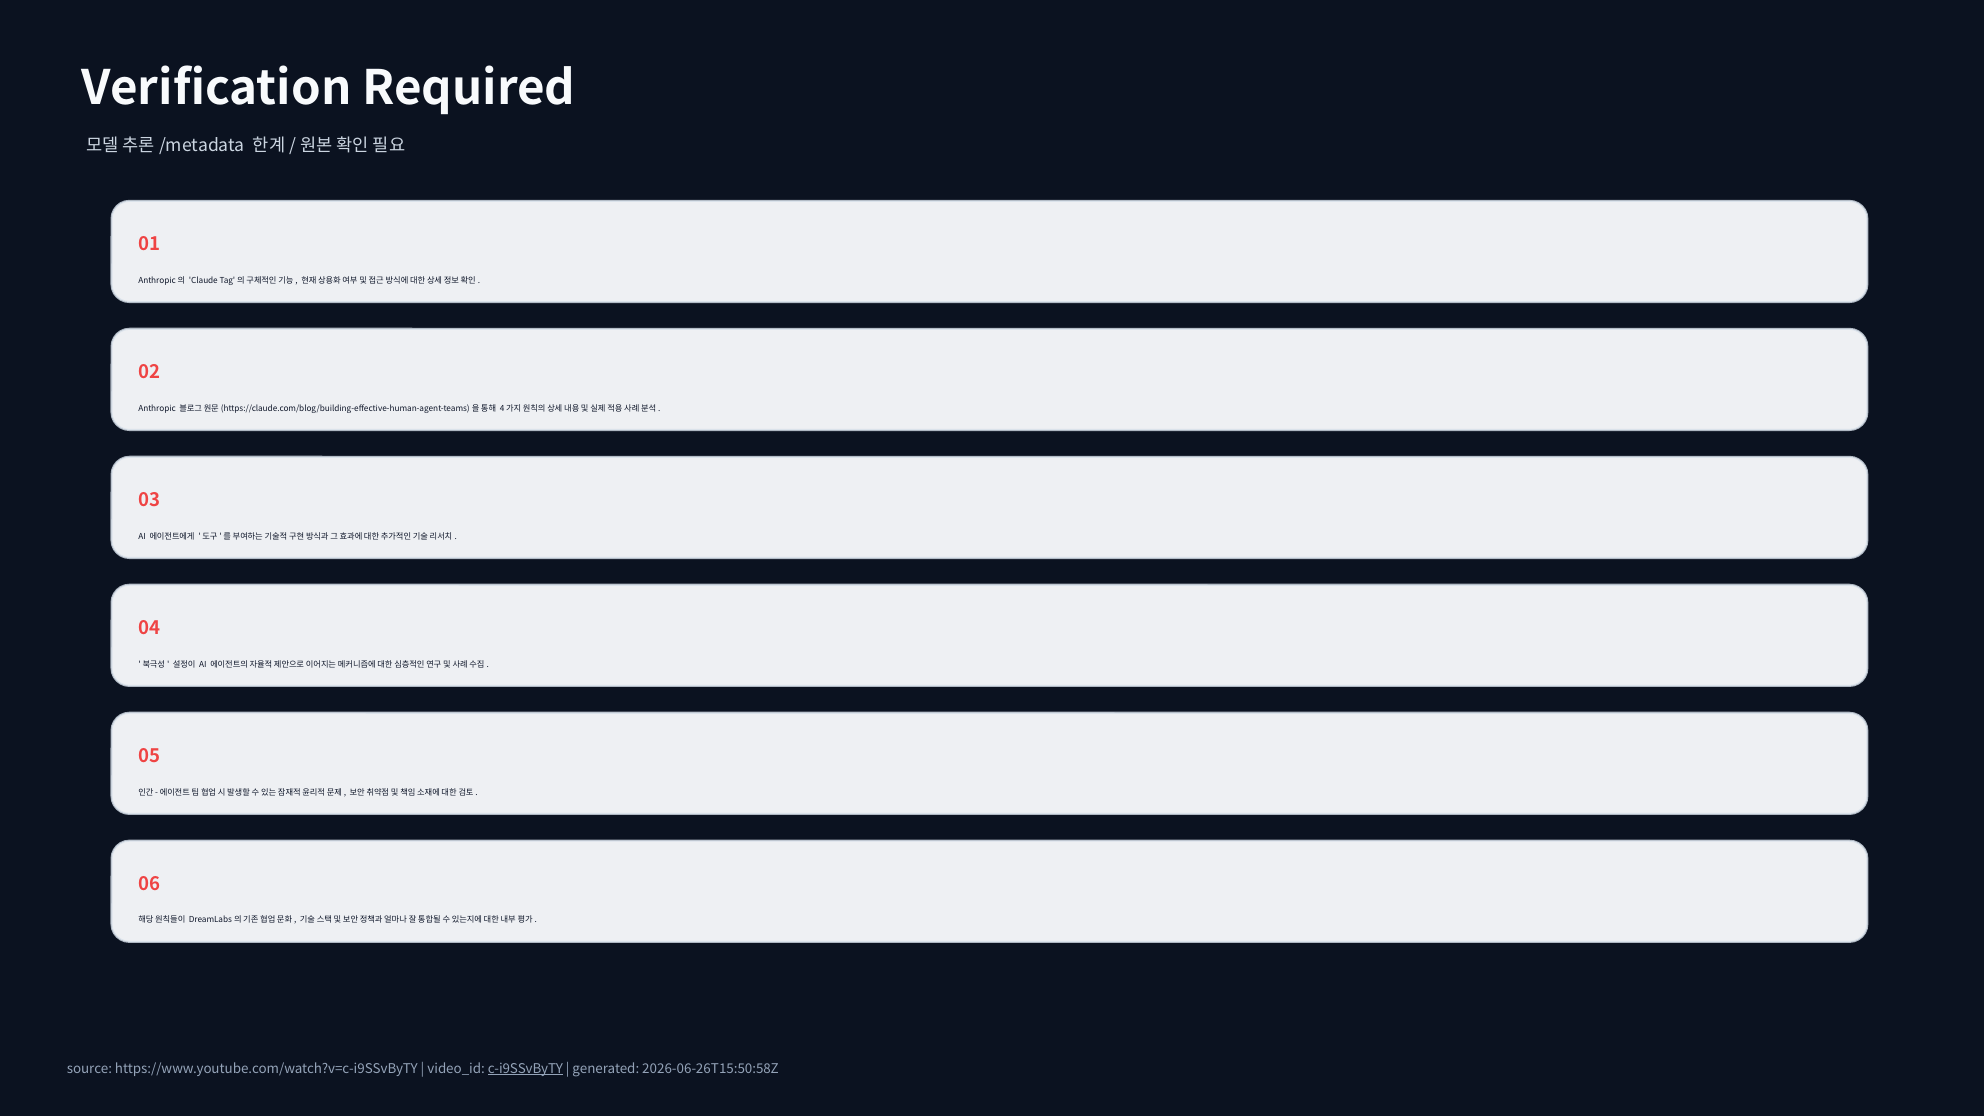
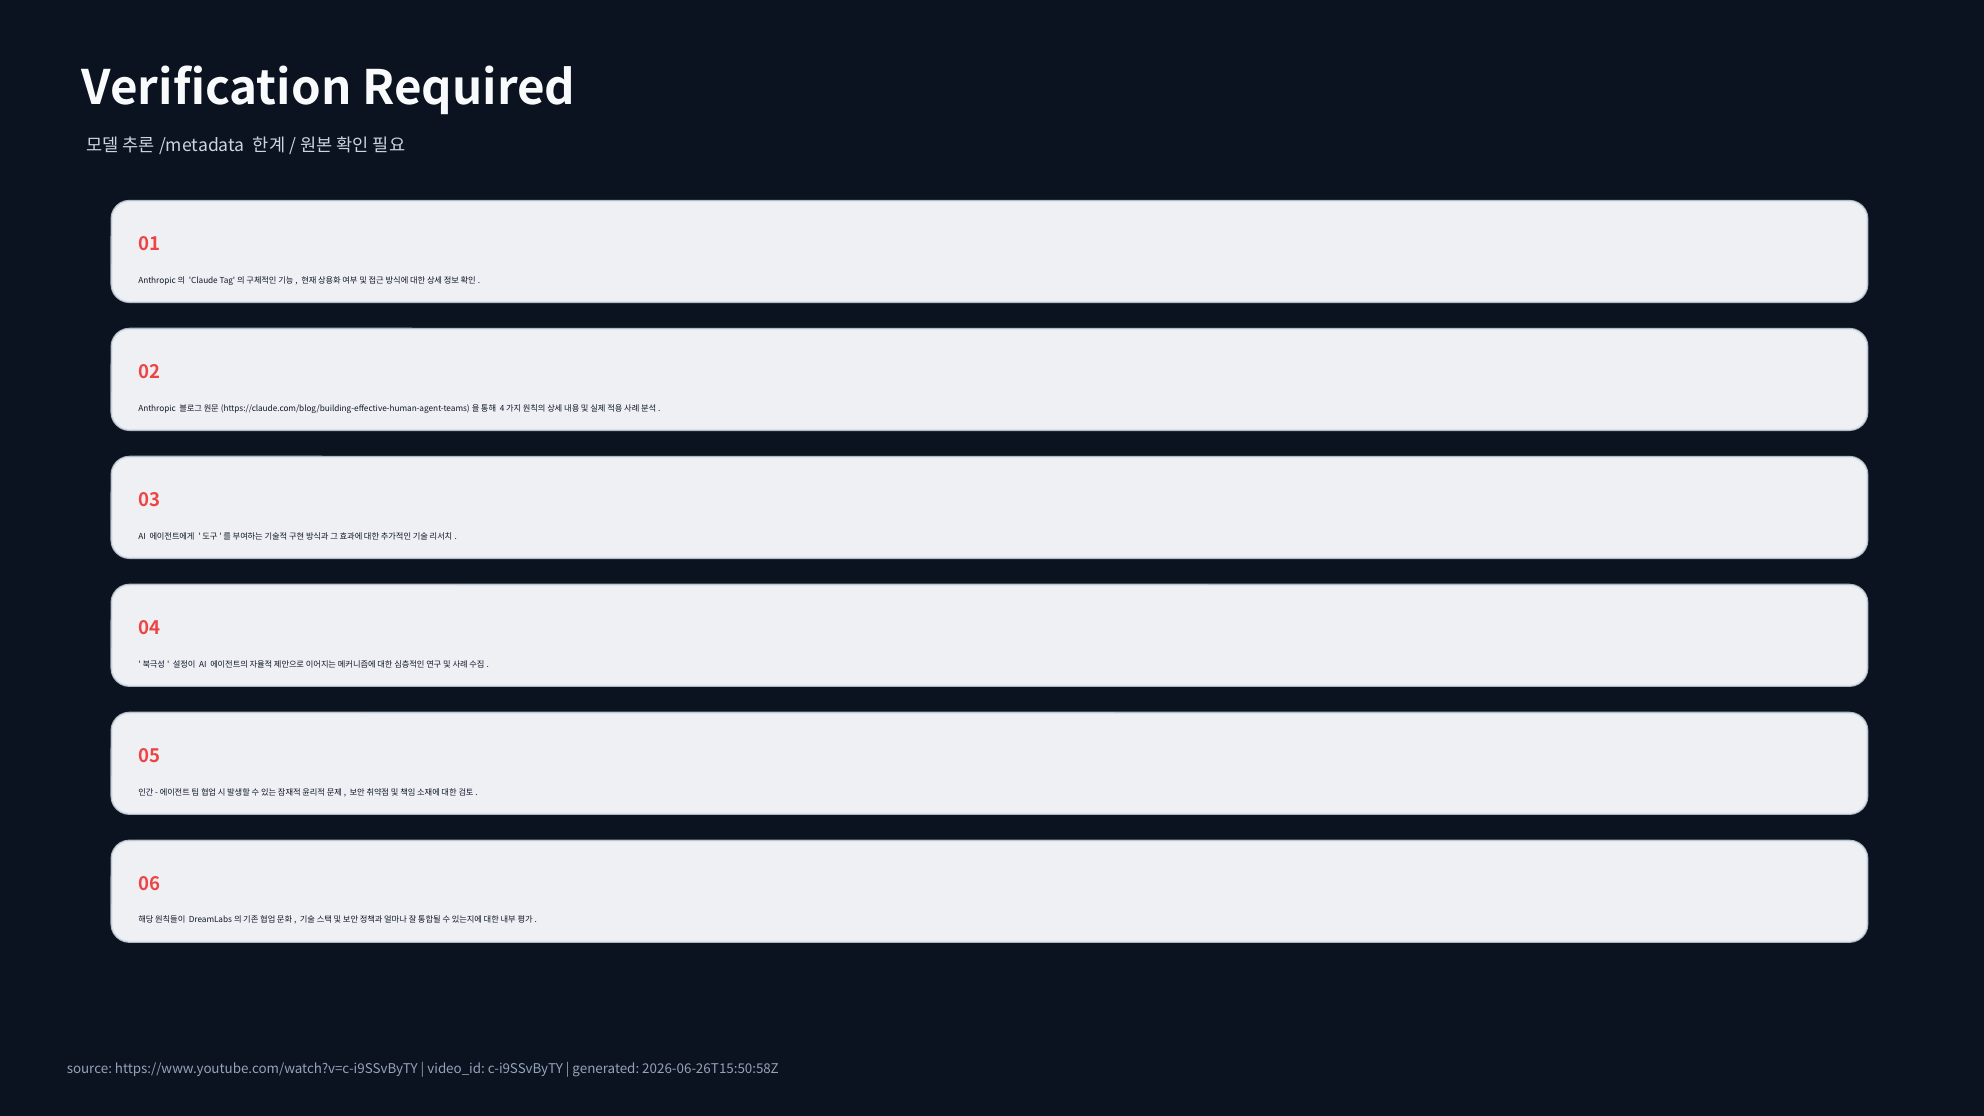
c-i9SSvByTY underline: present -> none (525, 1069)
